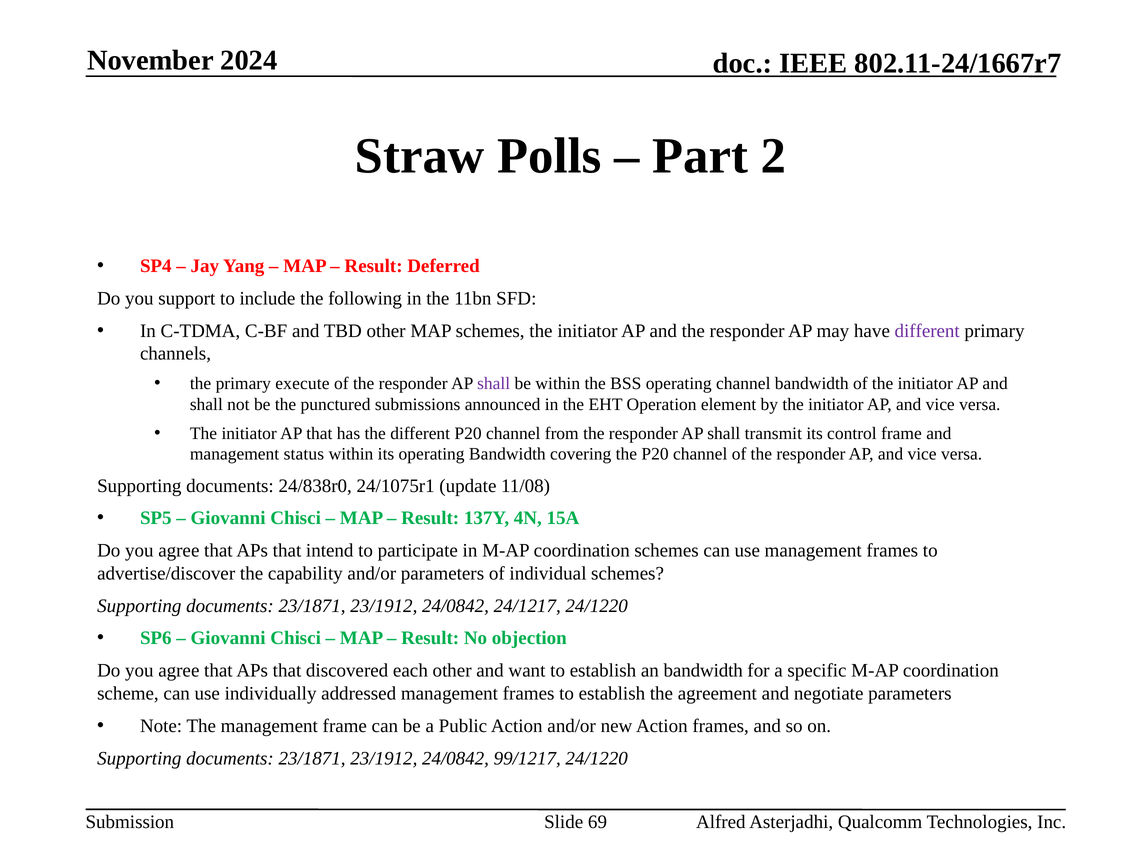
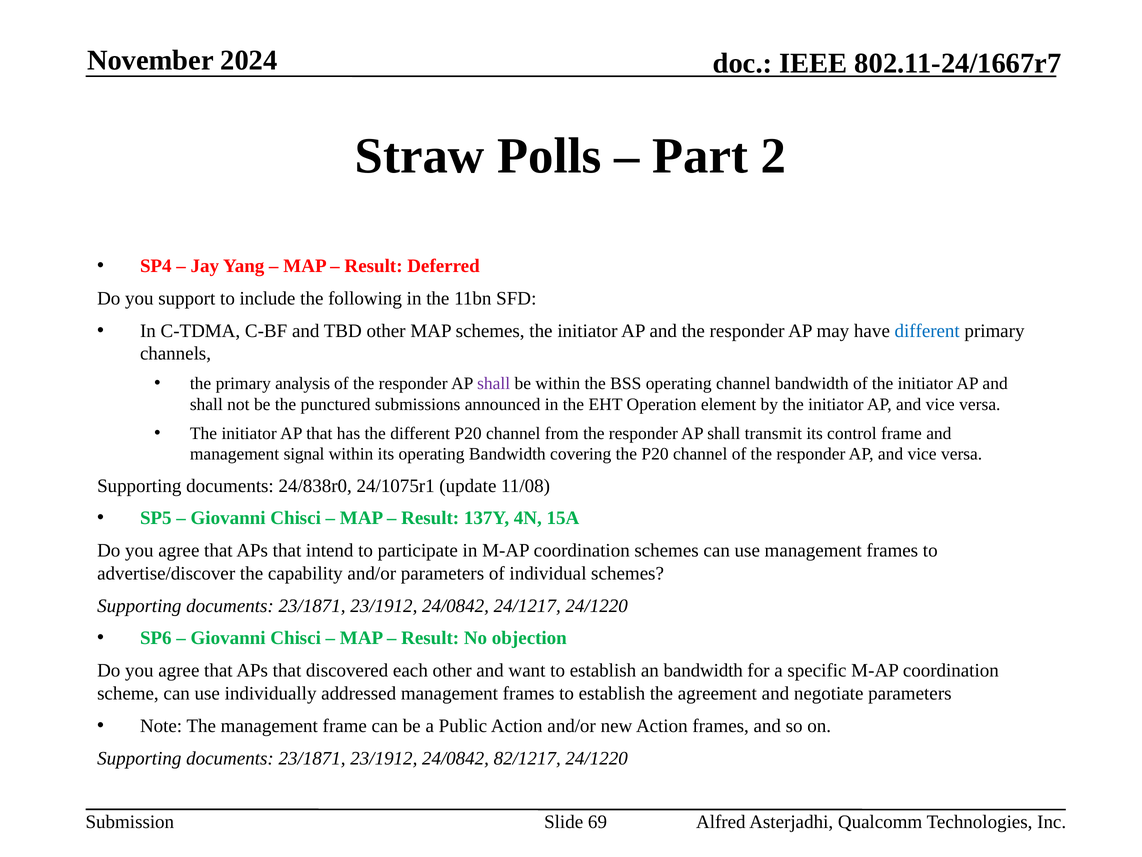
different colour: purple -> blue (927, 331)
execute: execute -> analysis (303, 383)
status: status -> signal (304, 454)
99/1217: 99/1217 -> 82/1217 (527, 758)
